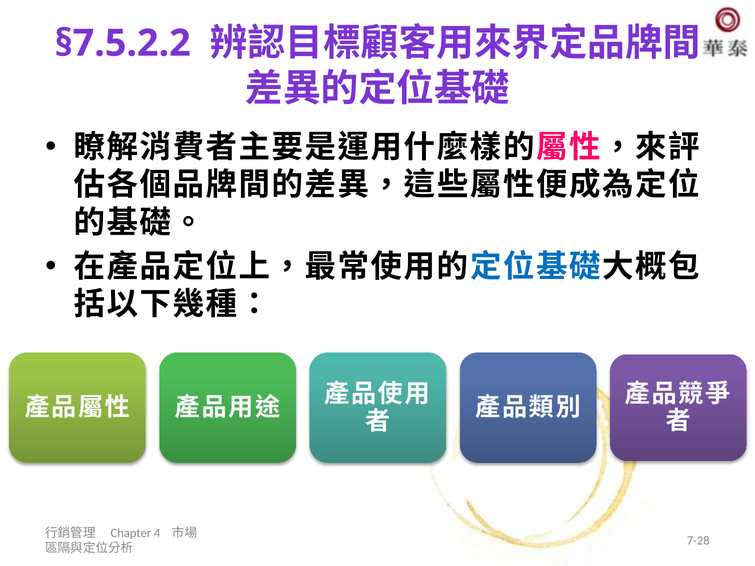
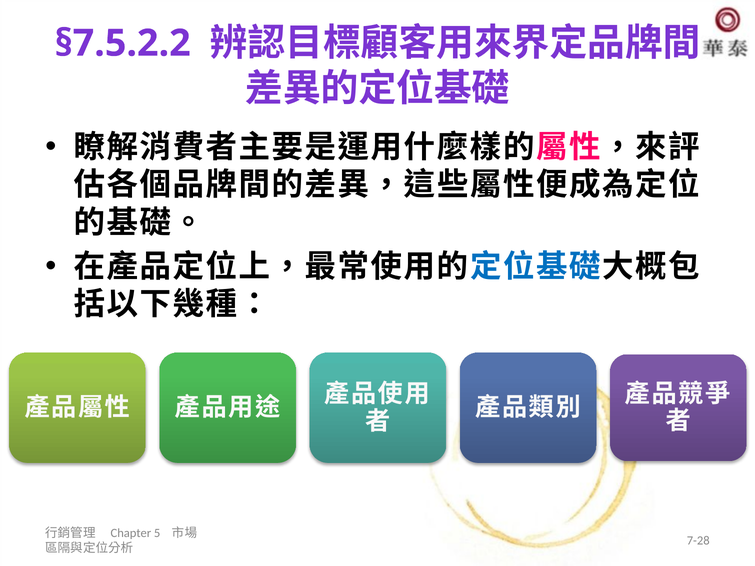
4: 4 -> 5 (157, 533)
